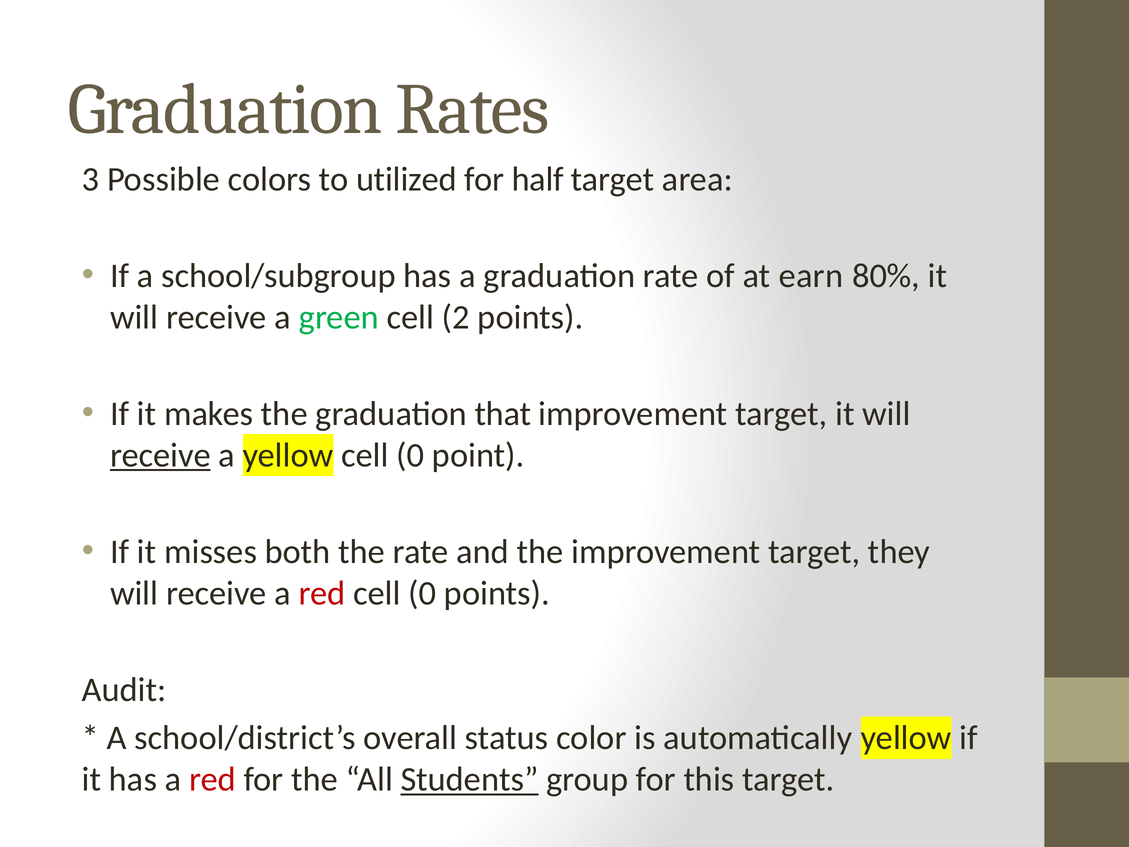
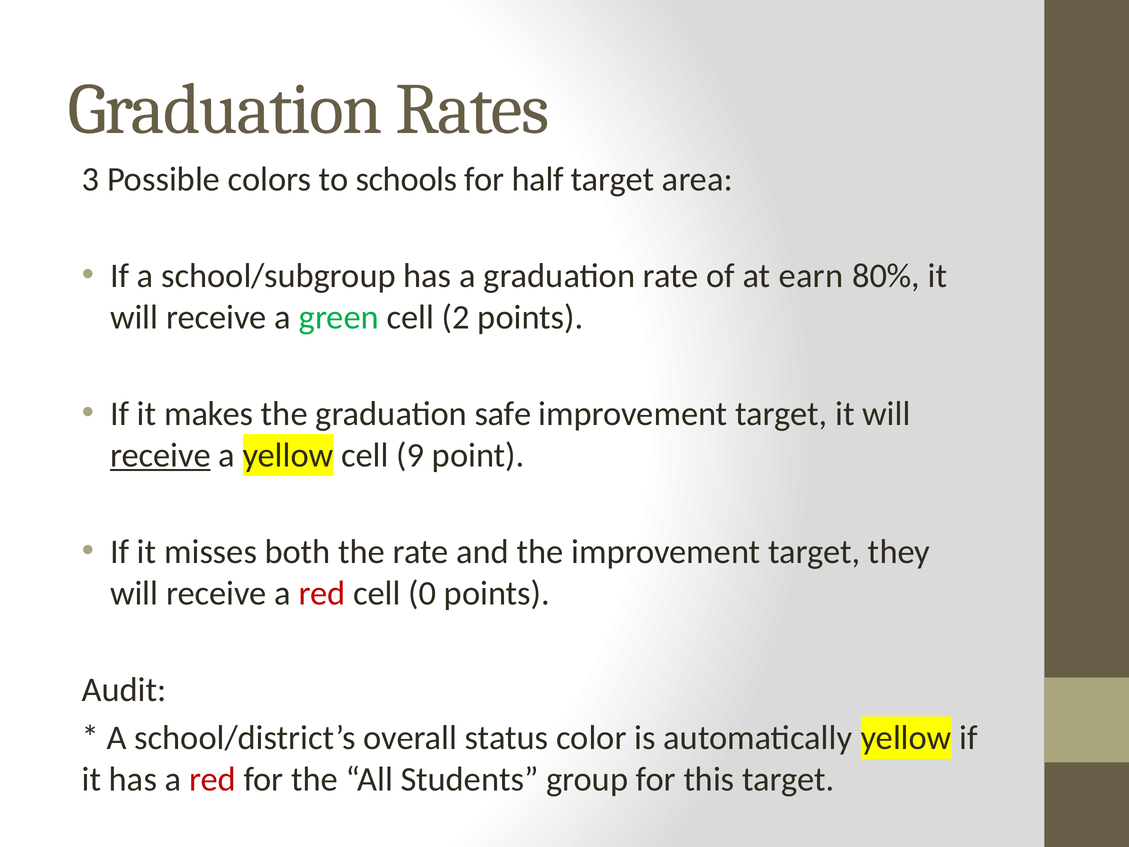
utilized: utilized -> schools (406, 179)
that: that -> safe (503, 414)
yellow cell 0: 0 -> 9 (410, 455)
Students underline: present -> none (470, 779)
